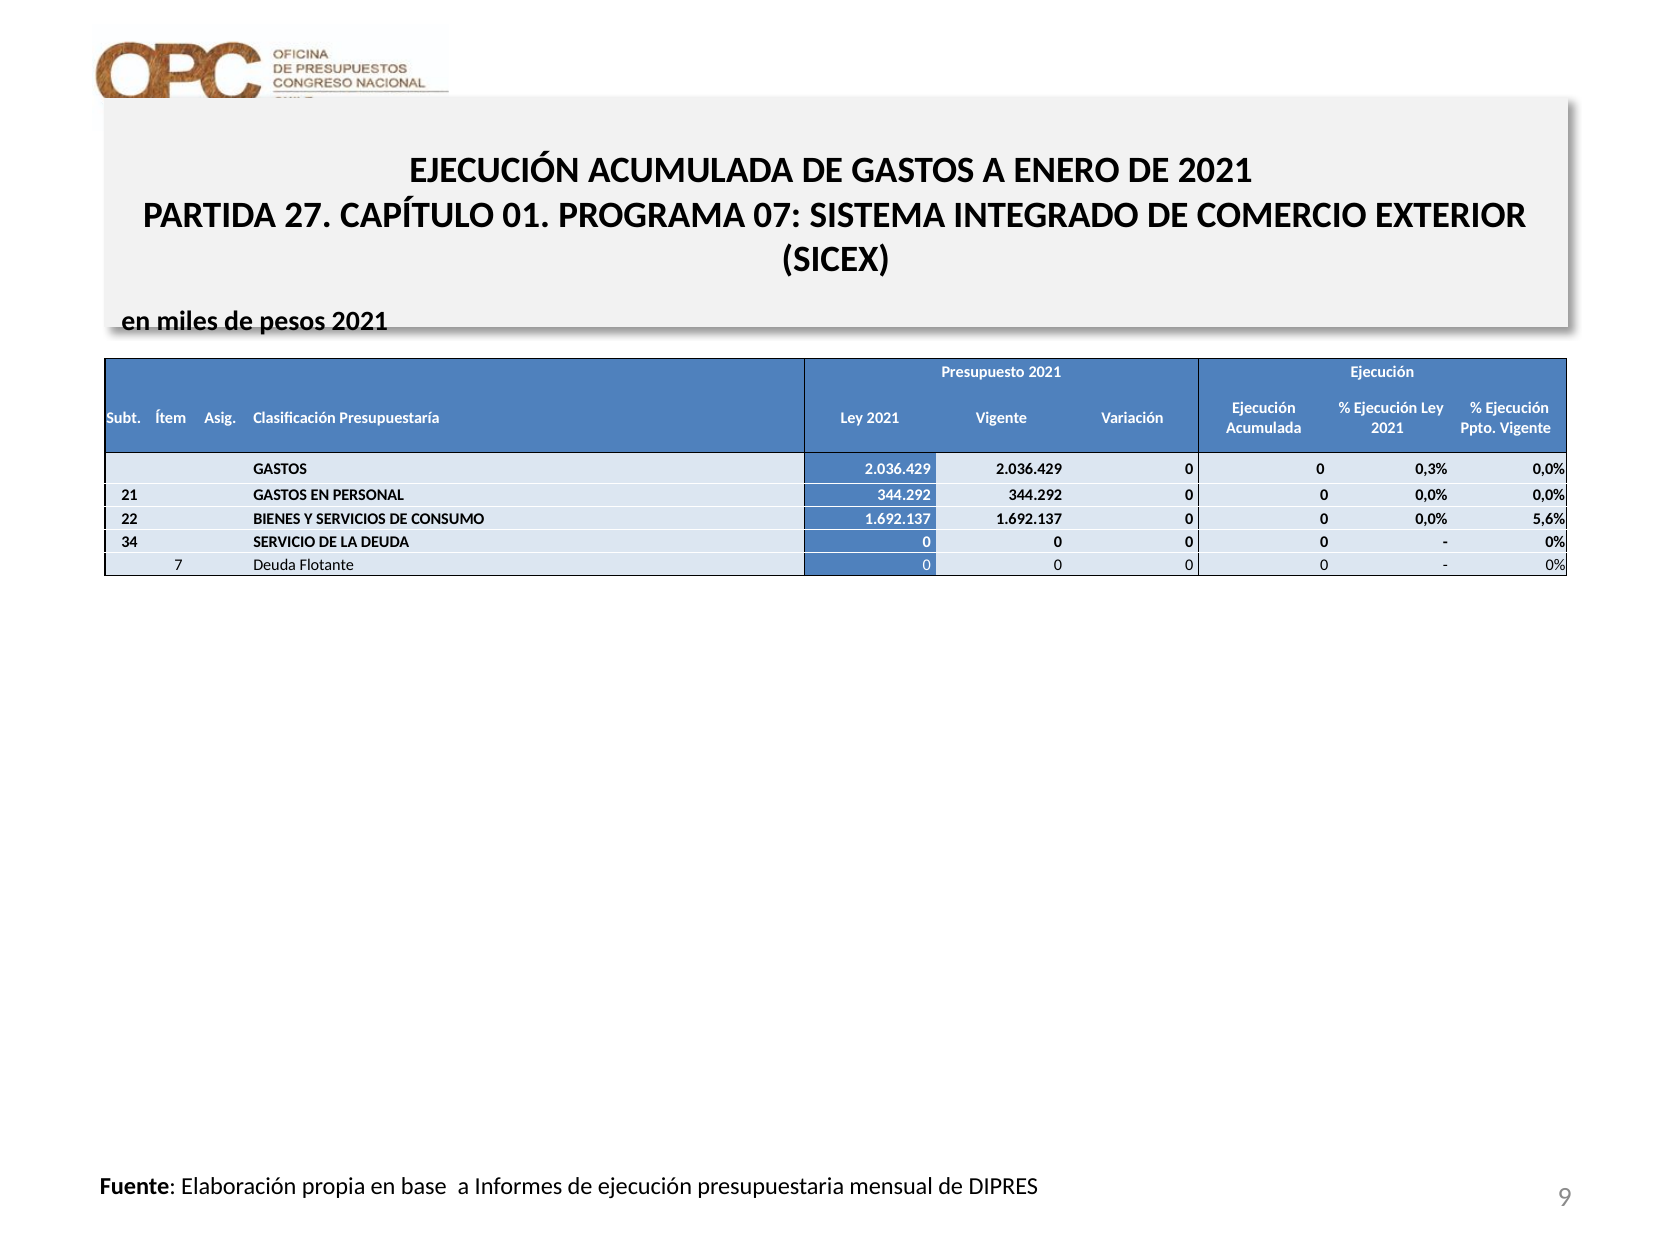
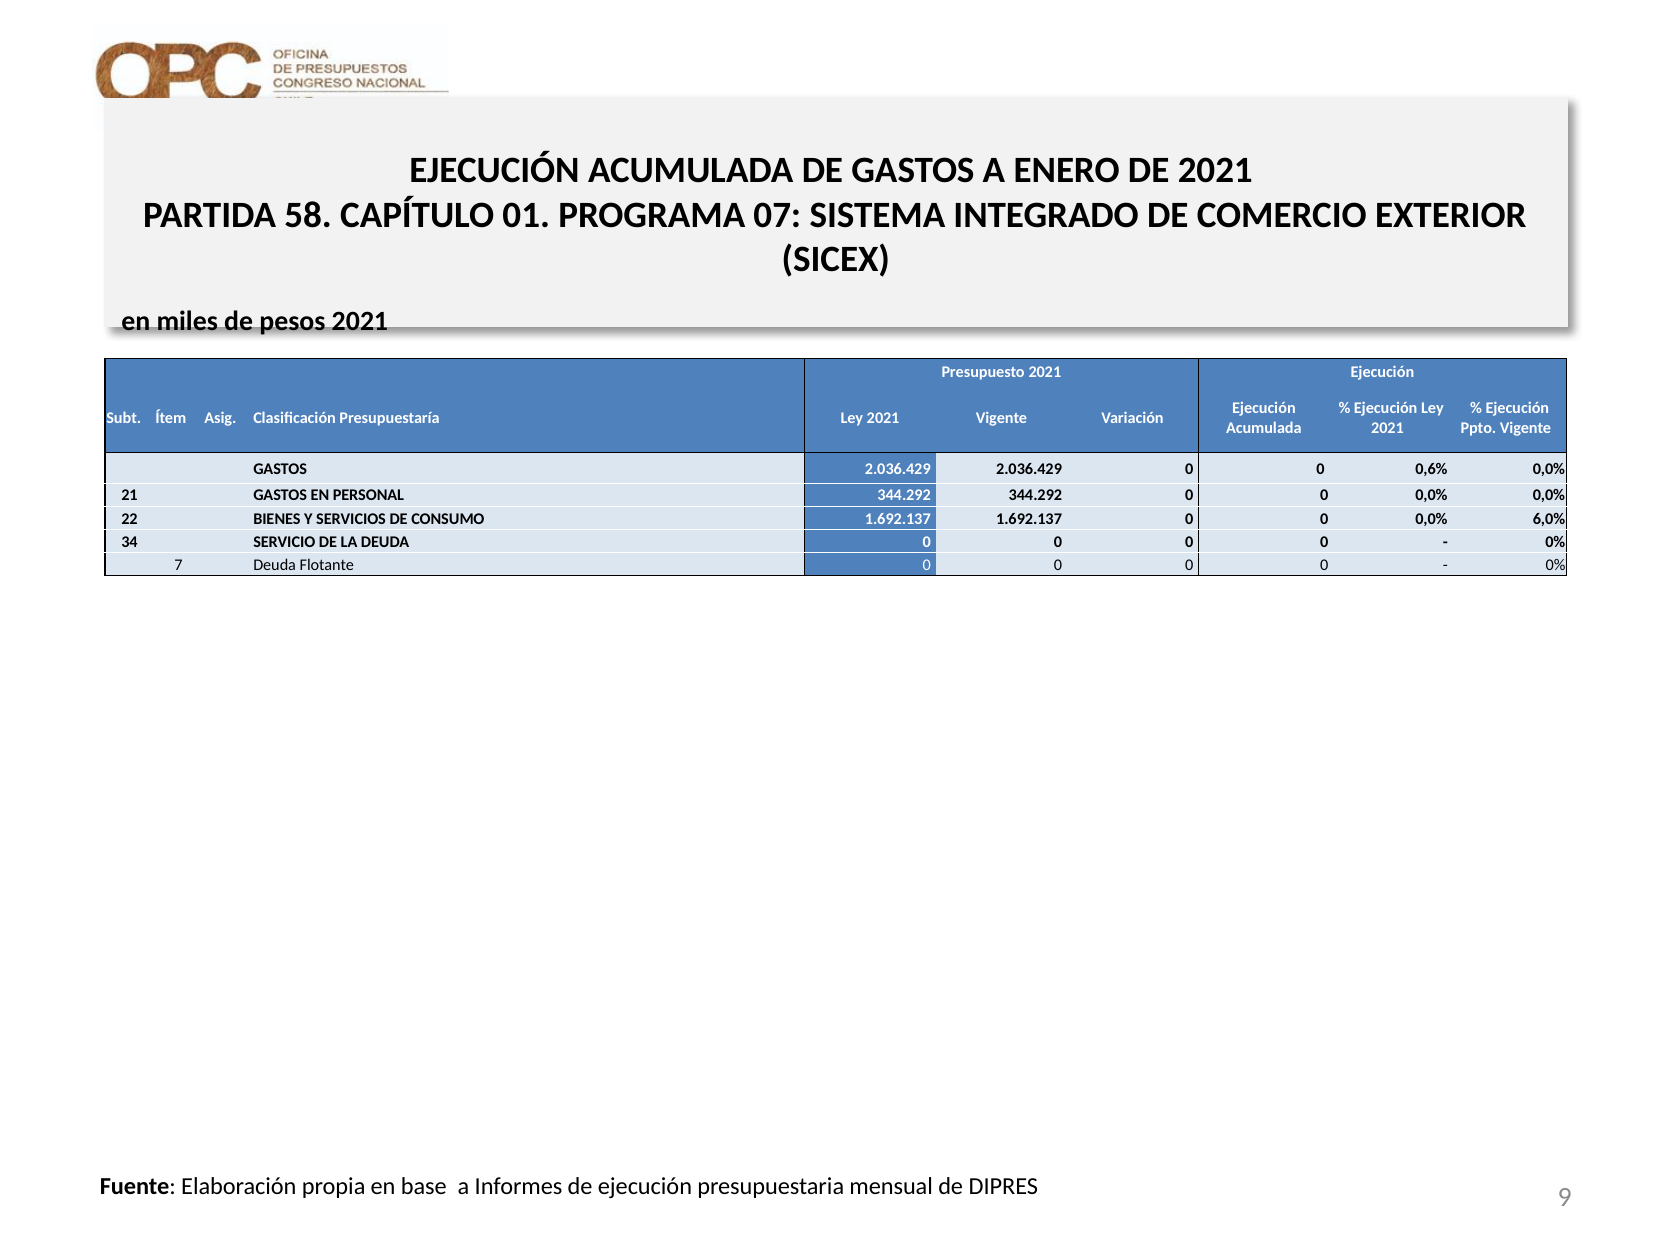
27: 27 -> 58 (308, 215)
0,3%: 0,3% -> 0,6% (1431, 469)
5,6%: 5,6% -> 6,0% (1549, 519)
